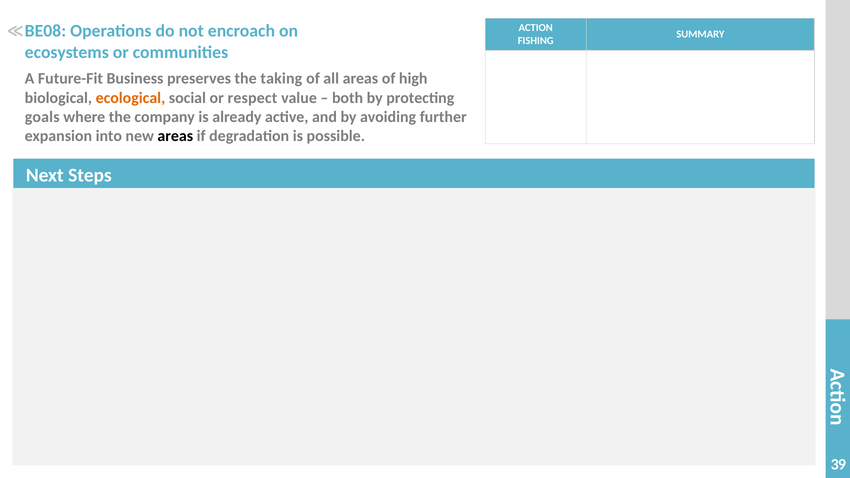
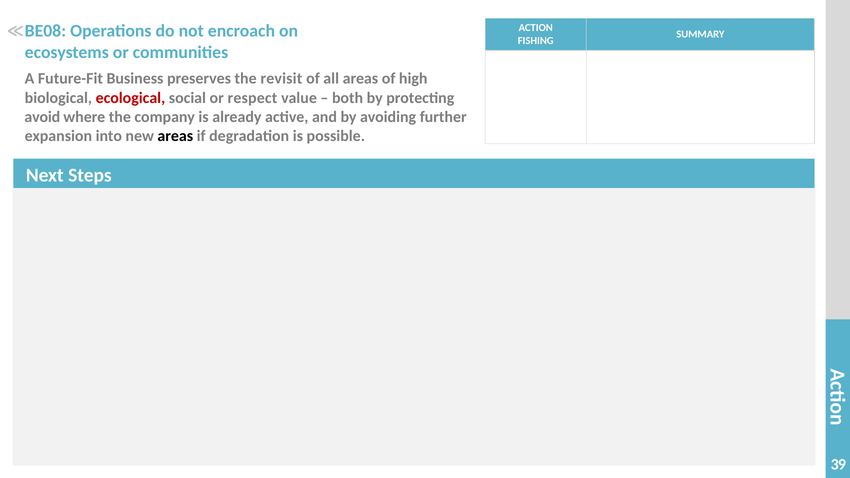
taking: taking -> revisit (281, 79)
ecological colour: orange -> red (130, 98)
goals: goals -> avoid (42, 117)
